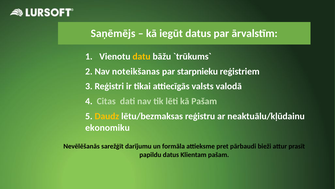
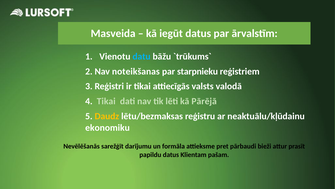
Saņēmējs: Saņēmējs -> Masveida (113, 33)
datu colour: yellow -> light blue (142, 56)
4 Citas: Citas -> Tikai (106, 101)
kā Pašam: Pašam -> Pārējā (204, 101)
